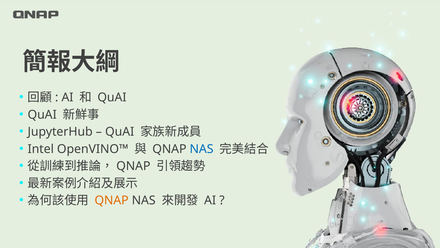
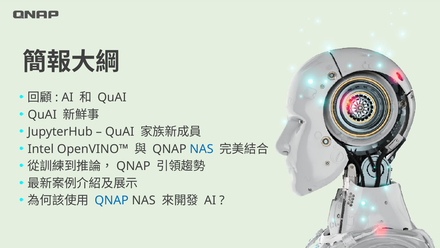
QNAP colour: orange -> blue (112, 200)
